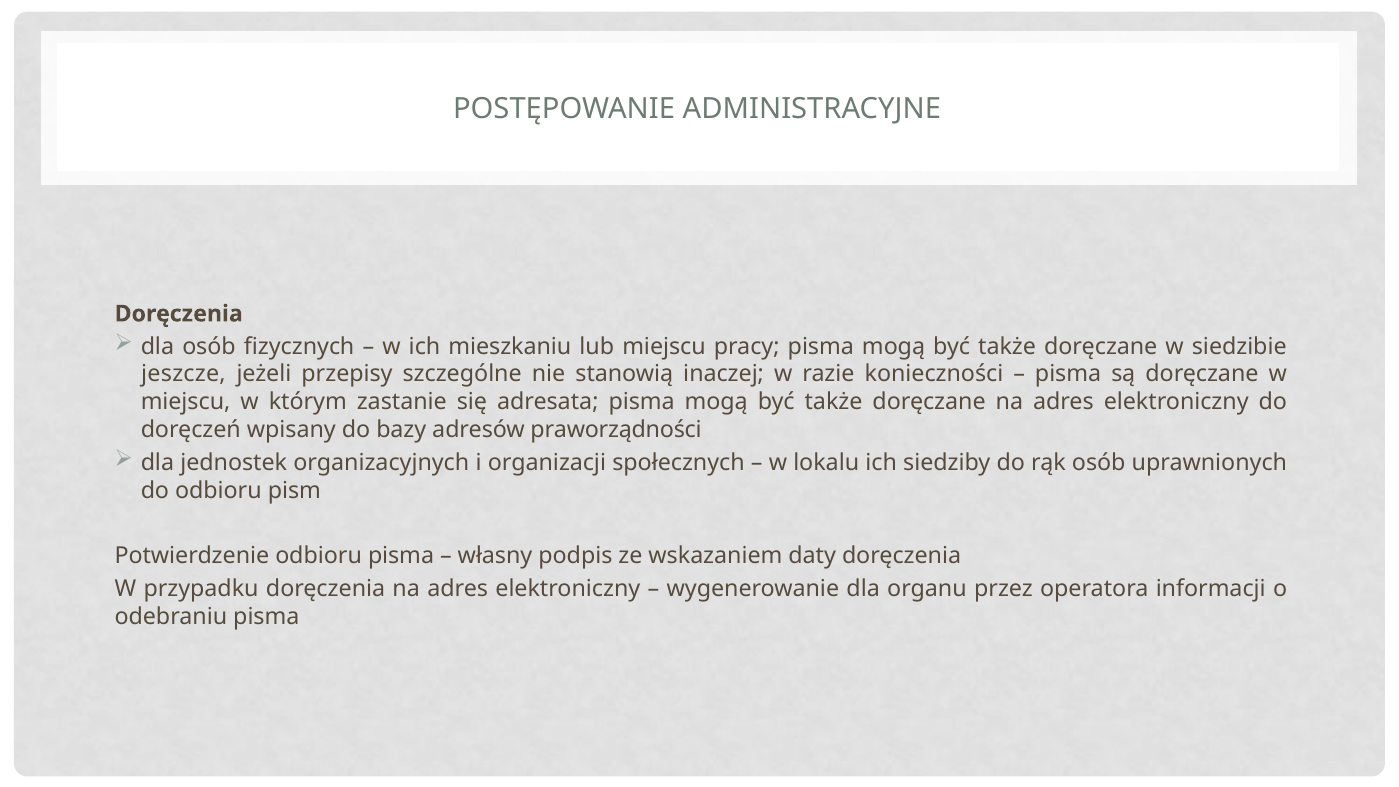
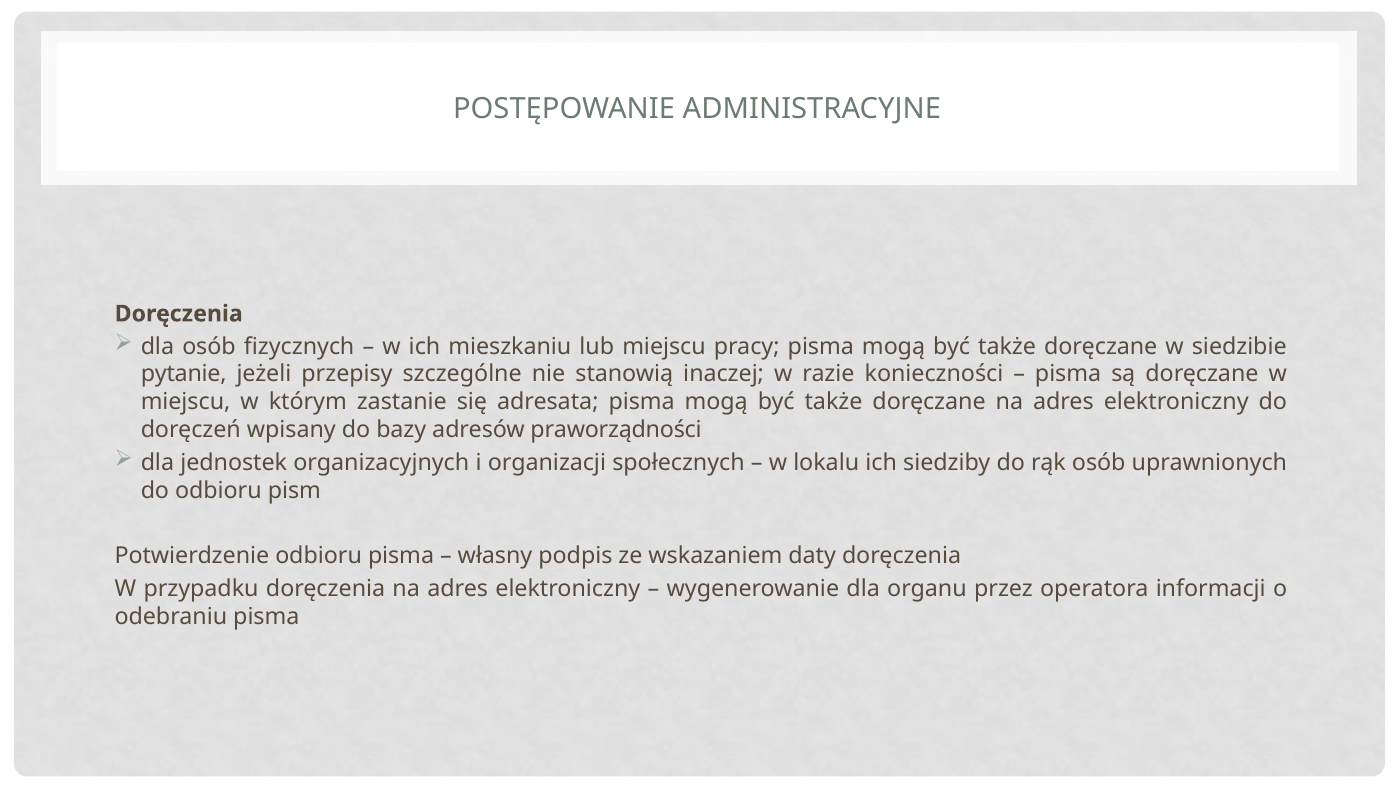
jeszcze: jeszcze -> pytanie (184, 374)
